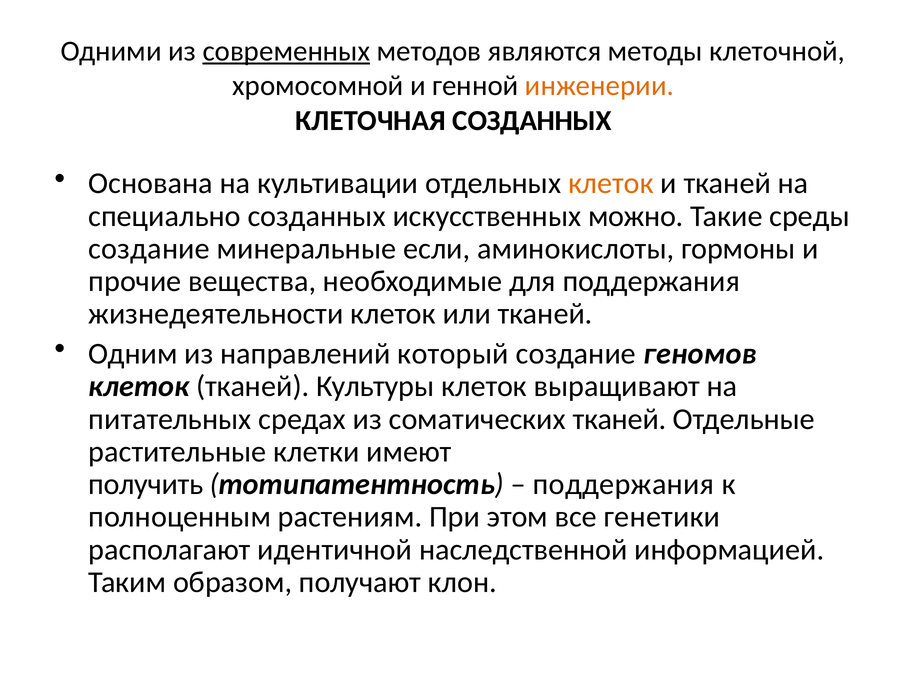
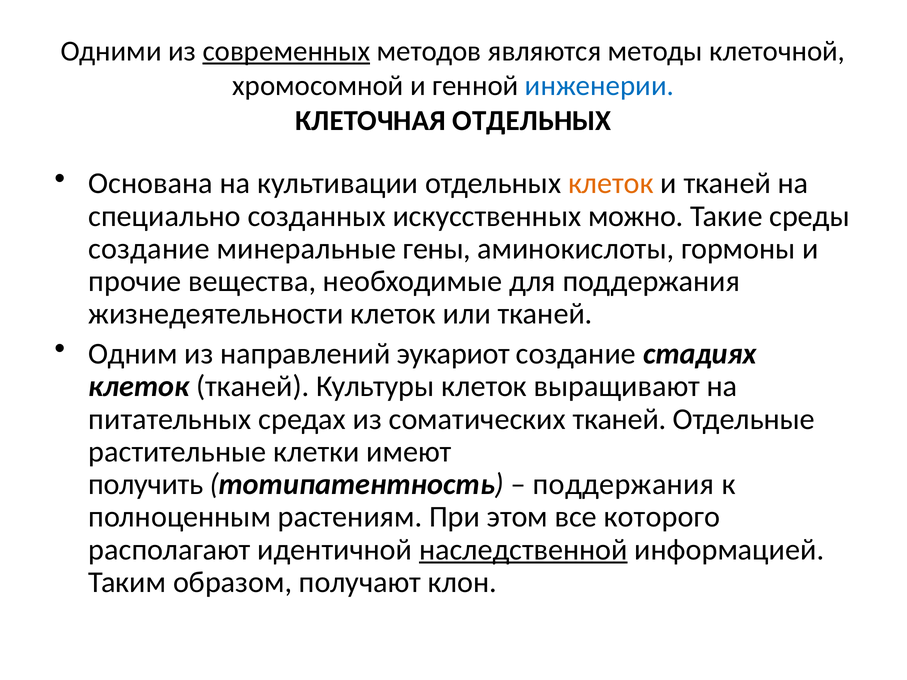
инженерии colour: orange -> blue (599, 86)
КЛЕТОЧНАЯ СОЗДАННЫХ: СОЗДАННЫХ -> ОТДЕЛЬНЫХ (532, 121)
если: если -> гены (437, 249)
который: который -> эукариот (453, 354)
геномов: геномов -> стадиях (700, 354)
генетики: генетики -> которого (662, 517)
наследственной underline: none -> present (523, 550)
